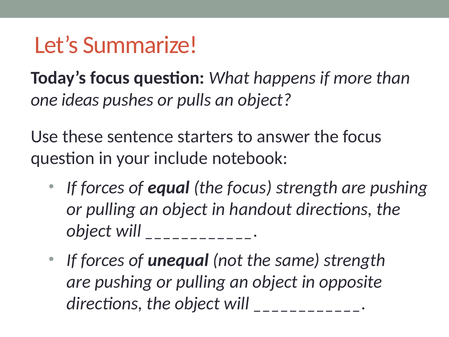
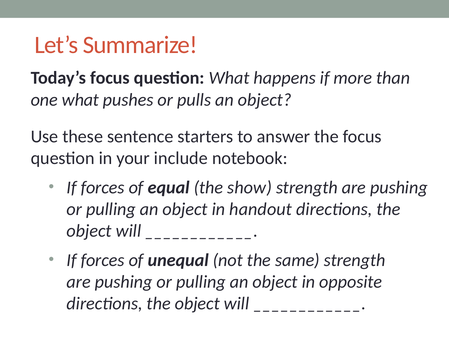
one ideas: ideas -> what (80, 100)
equal the focus: focus -> show (250, 187)
